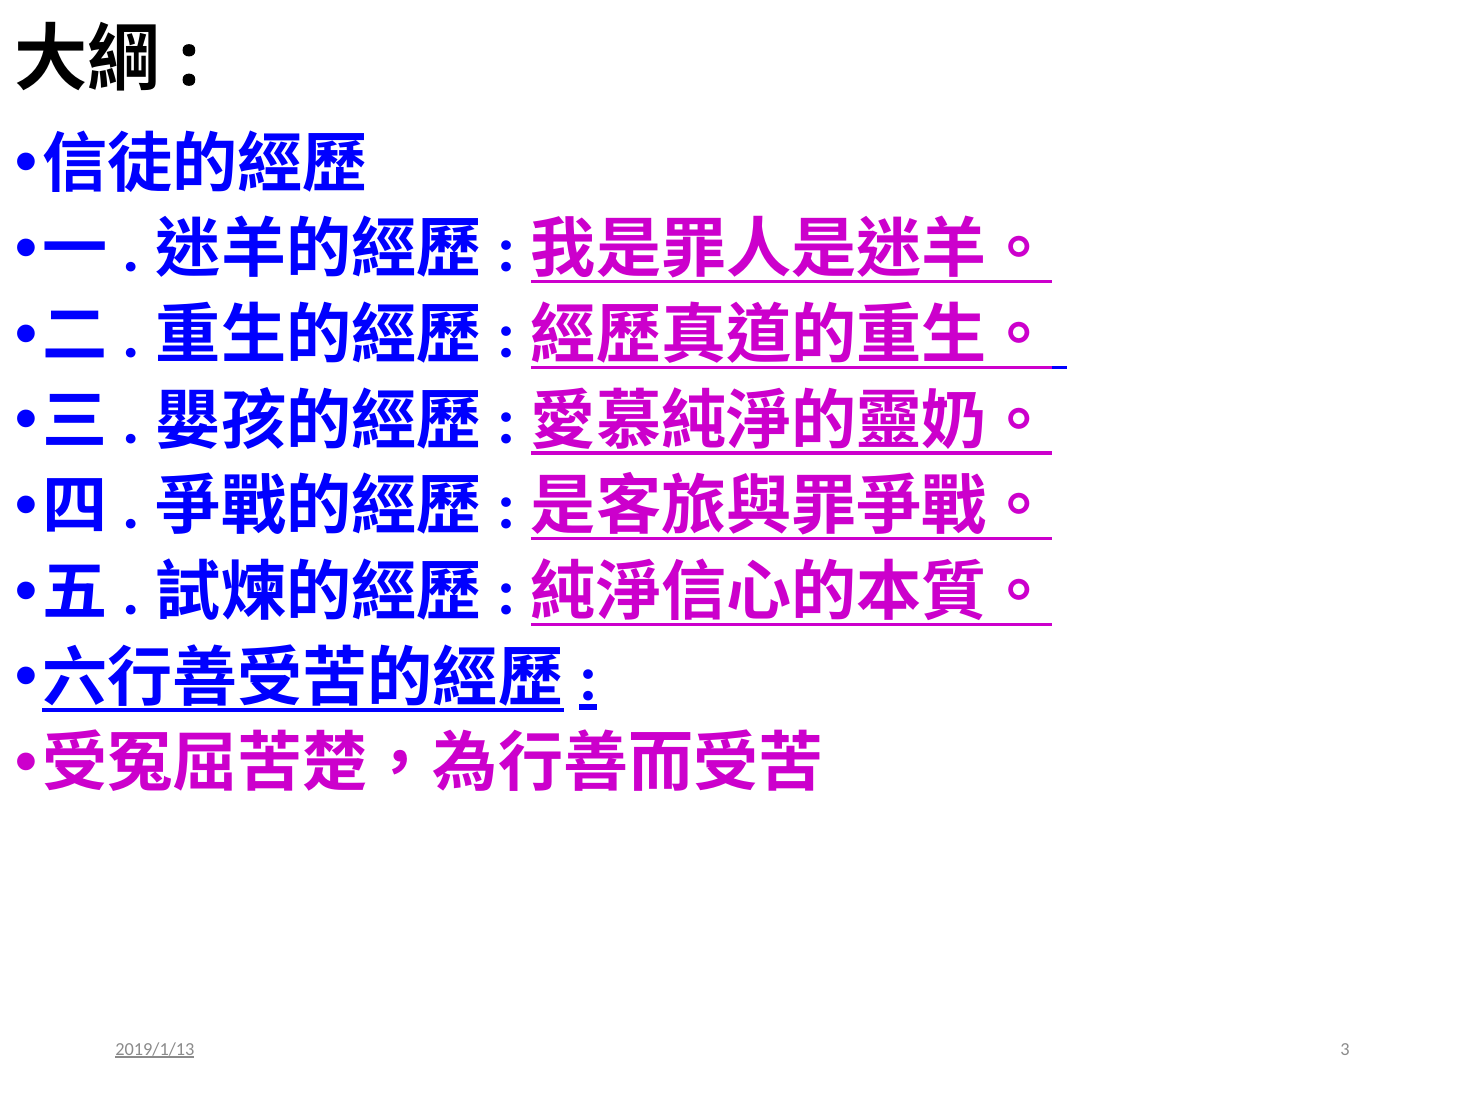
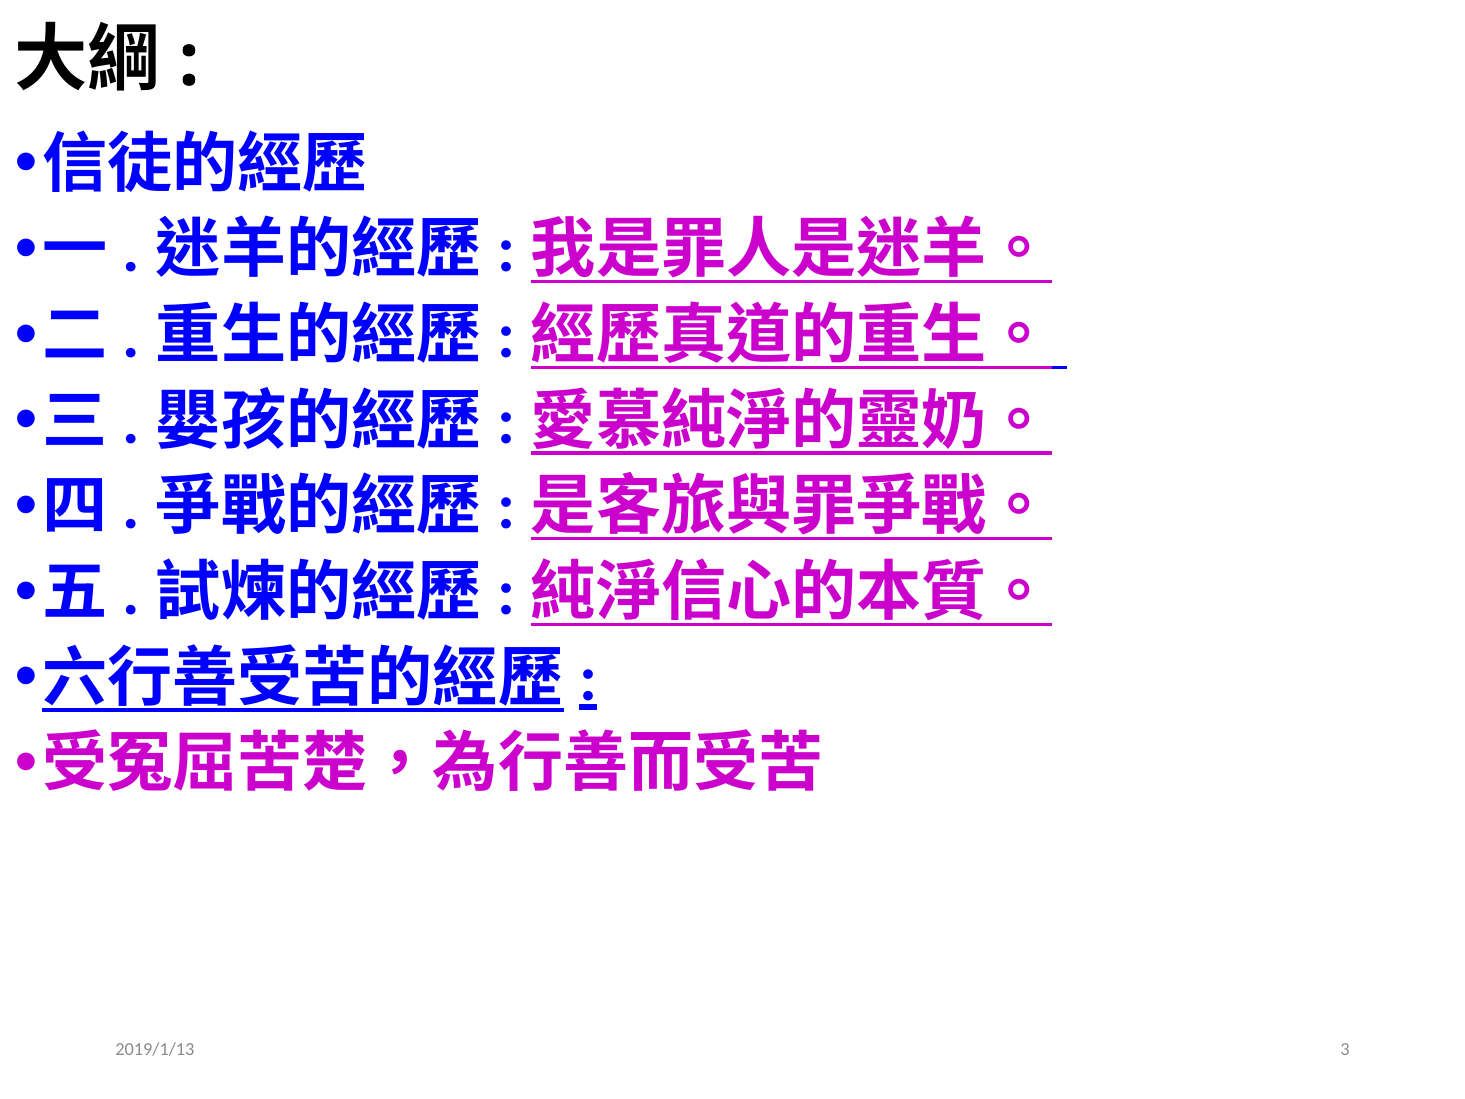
2019/1/13 underline: present -> none (155, 1049)
